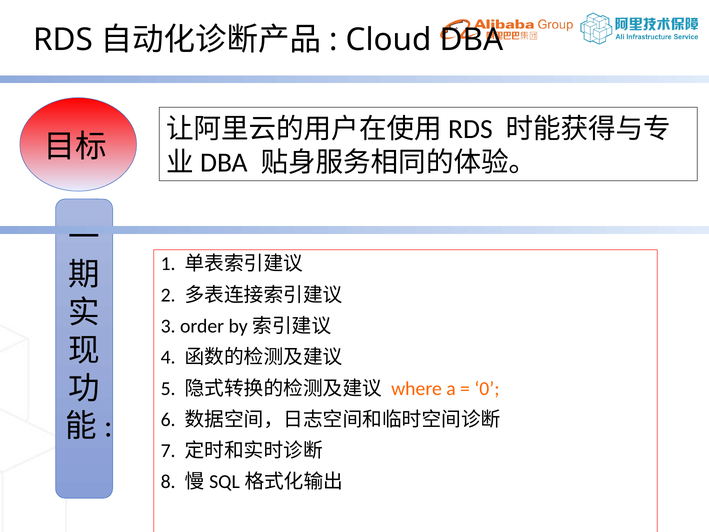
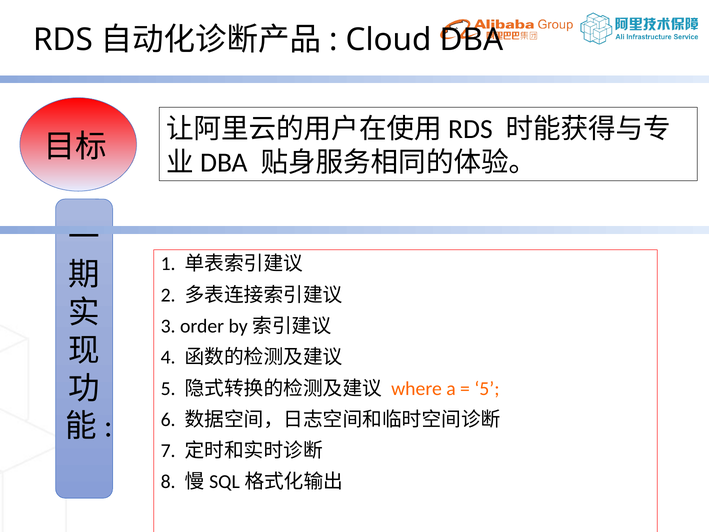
0: 0 -> 5 (487, 388)
